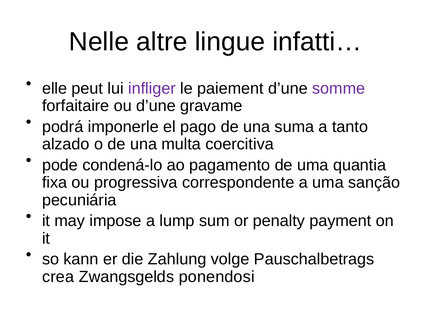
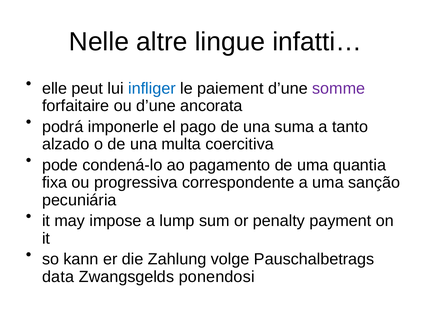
infliger colour: purple -> blue (152, 88)
gravame: gravame -> ancorata (211, 106)
crea: crea -> data (58, 277)
